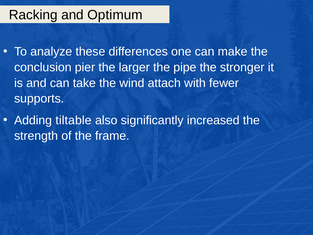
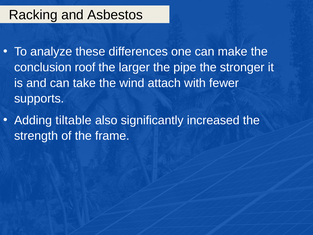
Optimum: Optimum -> Asbestos (115, 15)
pier: pier -> roof (85, 67)
